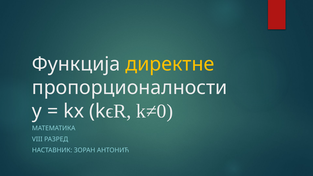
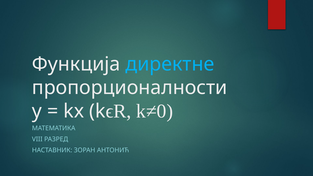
директне colour: yellow -> light blue (170, 64)
